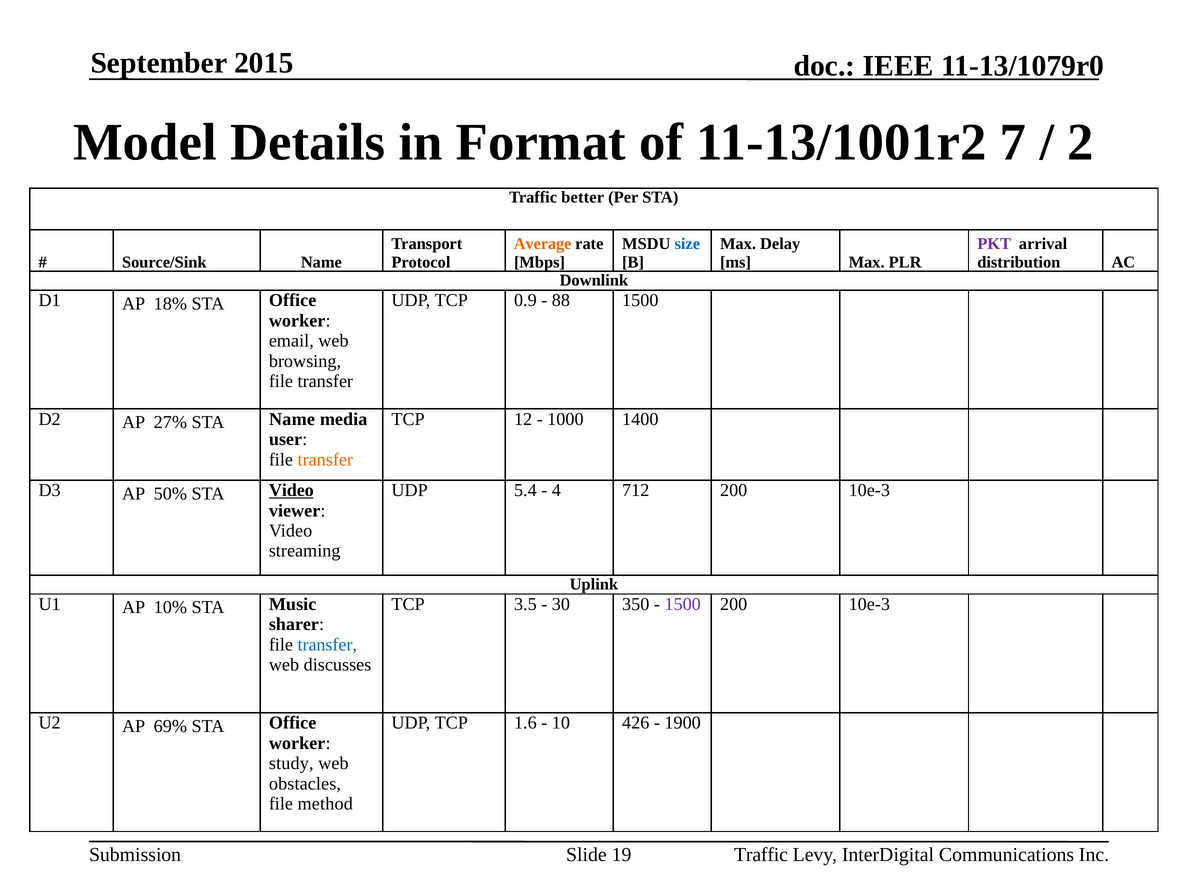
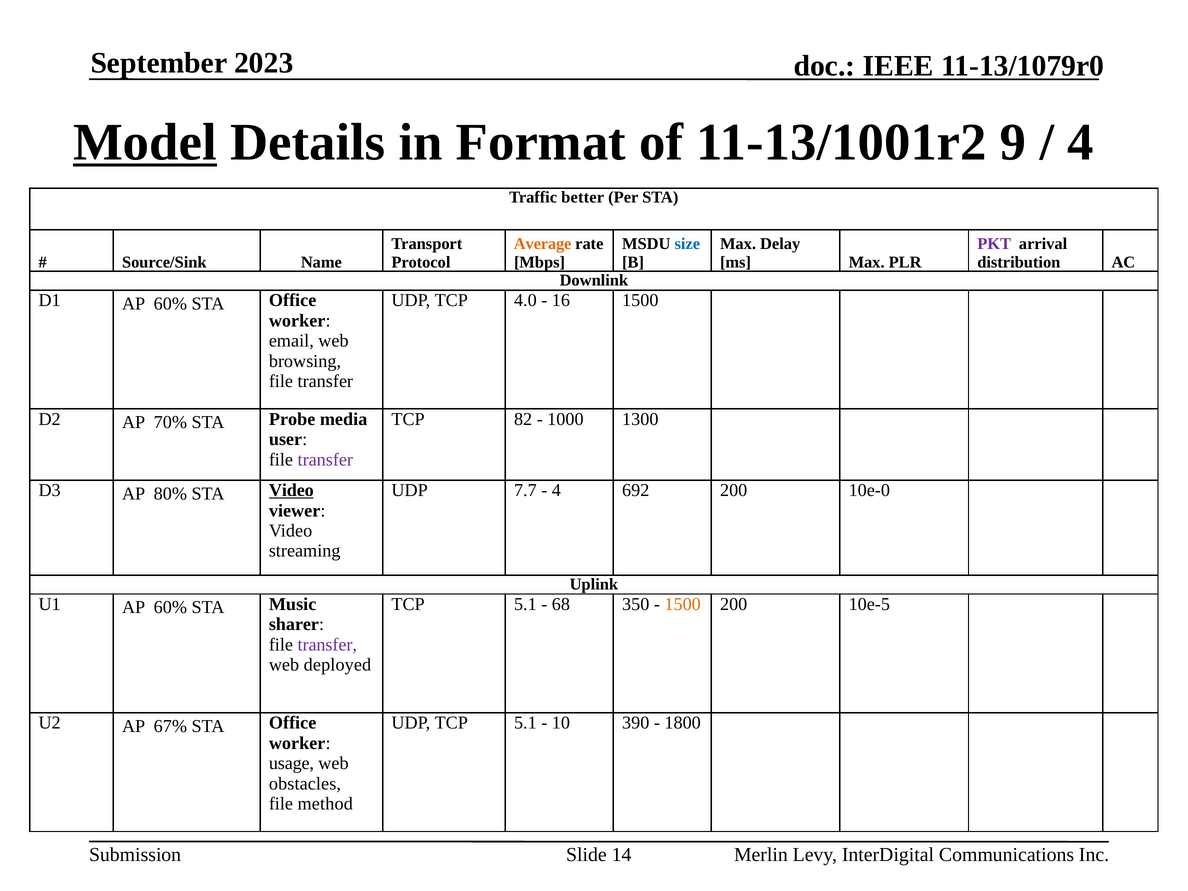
2015: 2015 -> 2023 (264, 63)
Model underline: none -> present (145, 142)
7: 7 -> 9 (1013, 142)
2: 2 -> 4 (1081, 142)
18%: 18% -> 60% (170, 304)
0.9: 0.9 -> 4.0 (525, 300)
88: 88 -> 16 (561, 300)
27%: 27% -> 70% (170, 422)
STA Name: Name -> Probe (292, 419)
12: 12 -> 82 (523, 419)
1400: 1400 -> 1300 (640, 419)
transfer colour: orange -> purple (325, 460)
50%: 50% -> 80% (170, 494)
5.4: 5.4 -> 7.7 (525, 490)
712: 712 -> 692 (636, 490)
10e-3: 10e-3 -> 10e-0 (869, 490)
10%: 10% -> 60% (170, 607)
3.5: 3.5 -> 5.1 (525, 604)
30: 30 -> 68 (561, 604)
1500 colour: purple -> orange (683, 604)
10e-3: 10e-3 -> 10e-5 (869, 604)
transfer colour: blue -> purple (327, 645)
discusses: discusses -> deployed (337, 665)
69%: 69% -> 67% (170, 726)
UDP TCP 1.6: 1.6 -> 5.1 (525, 723)
426: 426 -> 390 (636, 723)
1900: 1900 -> 1800 (683, 723)
study: study -> usage (291, 763)
19: 19 -> 14 (622, 855)
Traffic: Traffic -> Merlin (761, 855)
